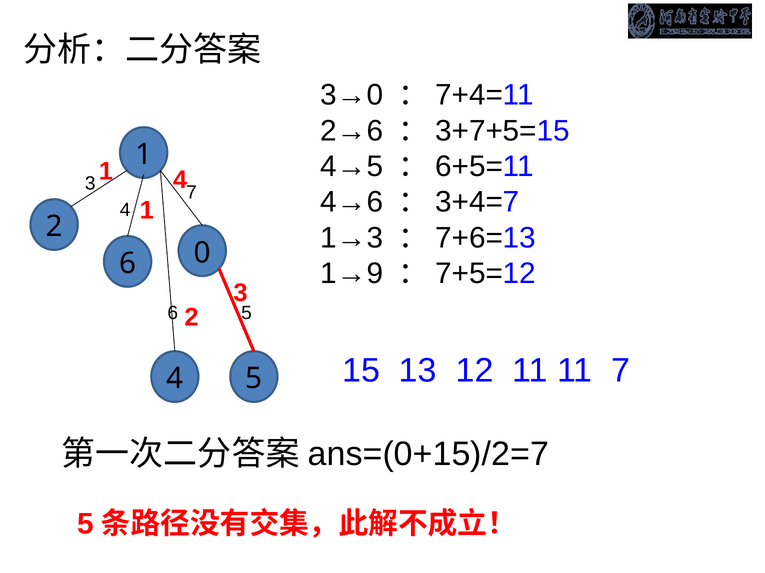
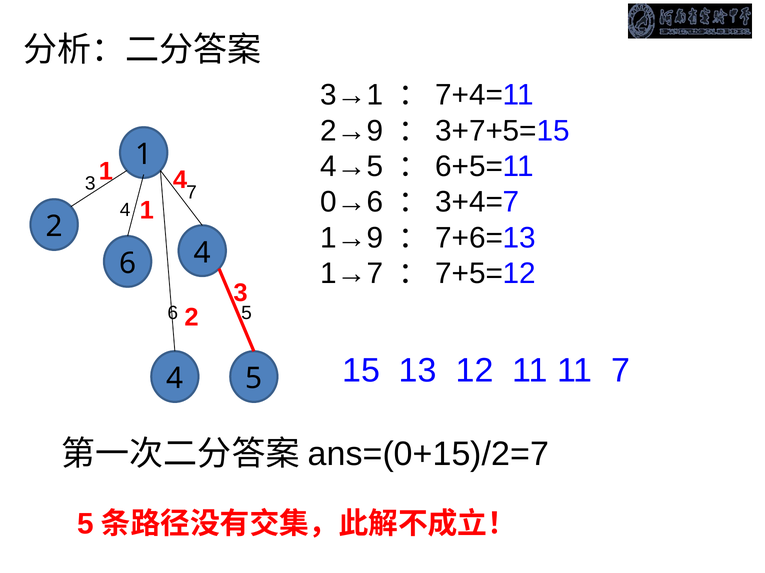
3→0: 3→0 -> 3→1 (352, 95)
2→6: 2→6 -> 2→9 (352, 131)
4→6: 4→6 -> 0→6 (352, 202)
1→3: 1→3 -> 1→9 (352, 238)
6 0: 0 -> 4 (202, 253)
1→9: 1→9 -> 1→7 (352, 274)
